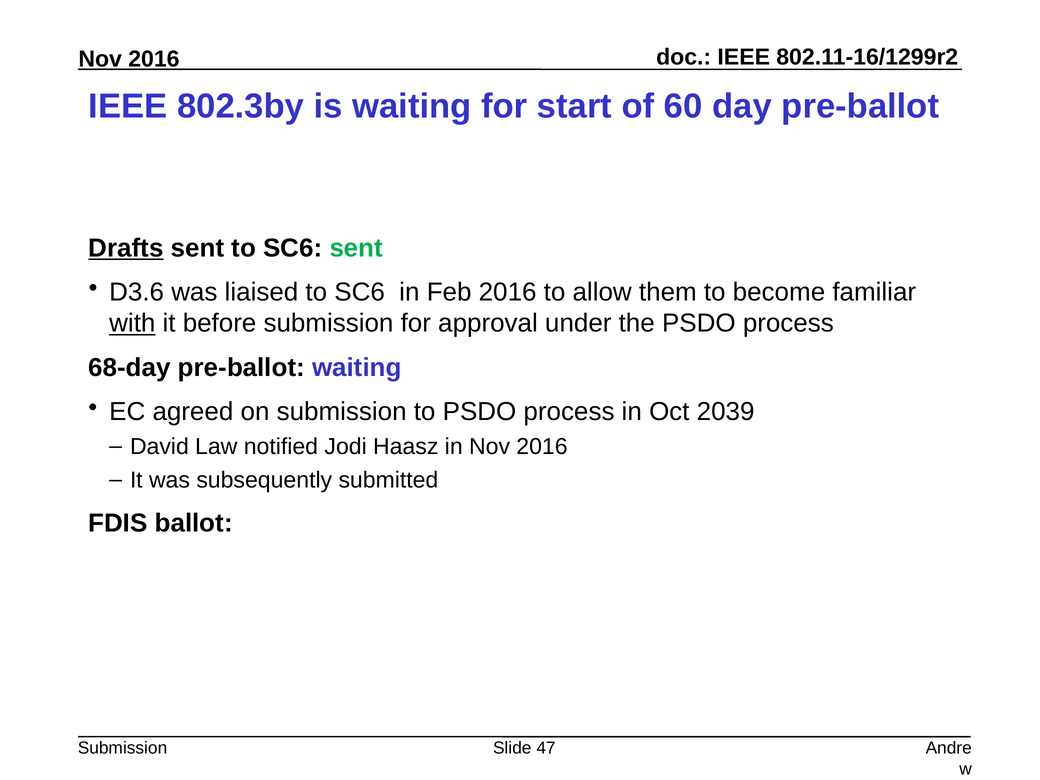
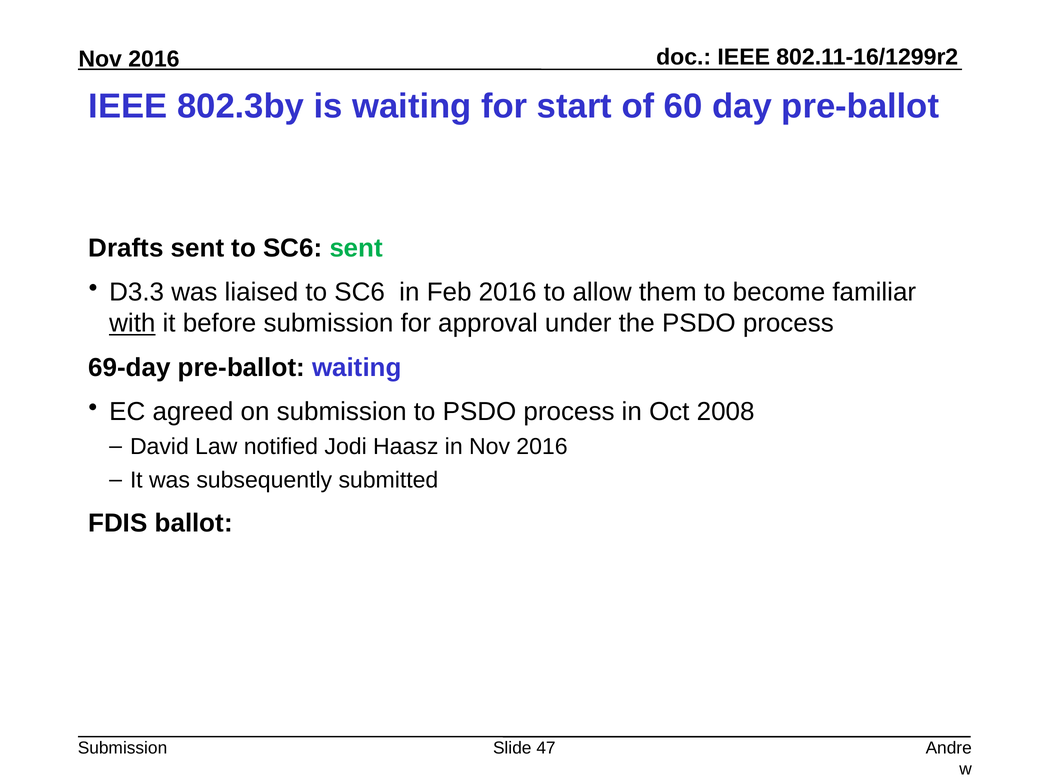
Drafts underline: present -> none (126, 248)
D3.6: D3.6 -> D3.3 (137, 292)
68-day: 68-day -> 69-day (130, 368)
2039: 2039 -> 2008 (726, 412)
